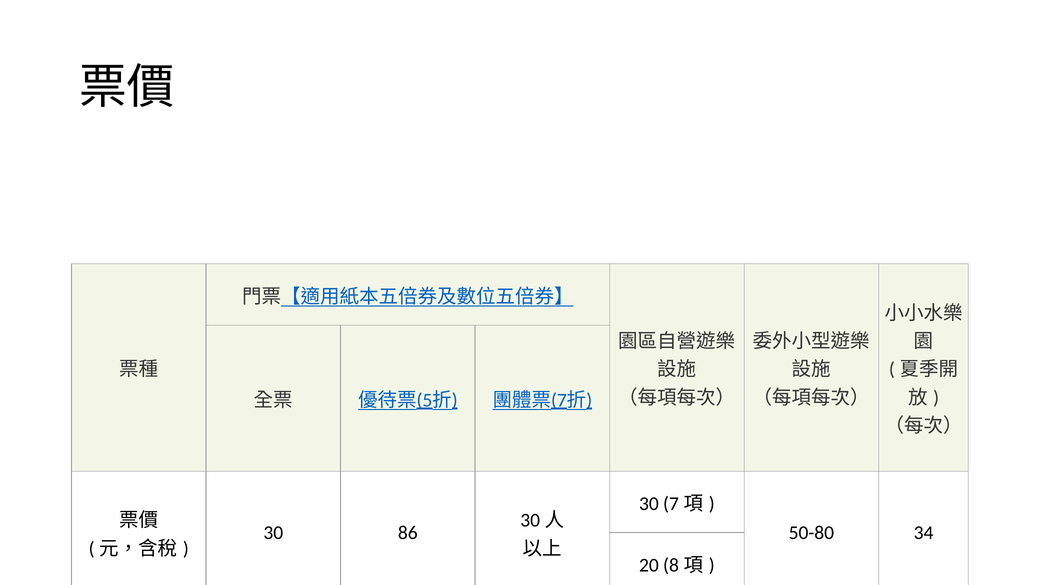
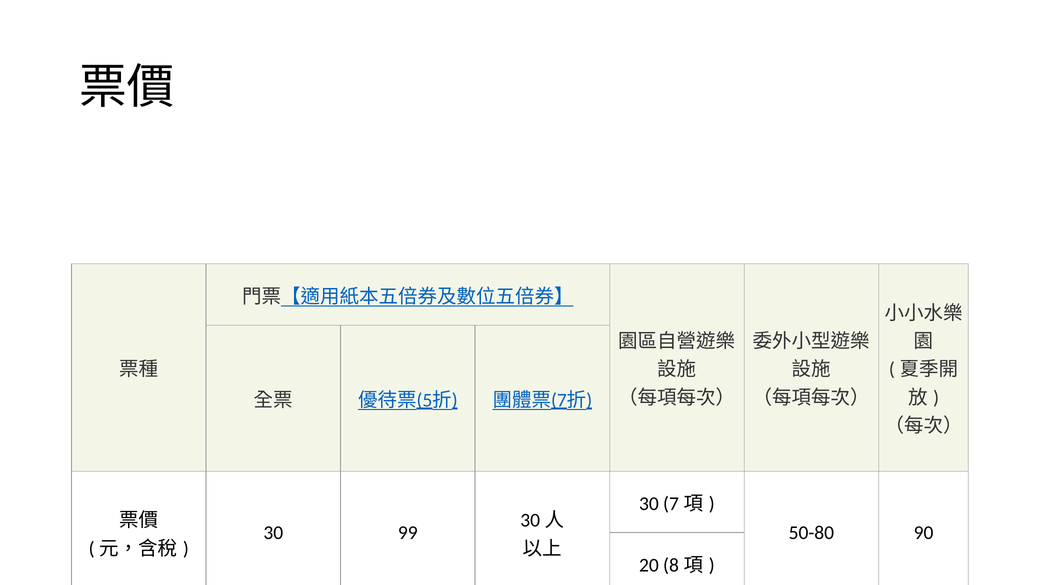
86: 86 -> 99 (408, 533)
34: 34 -> 90 (924, 533)
